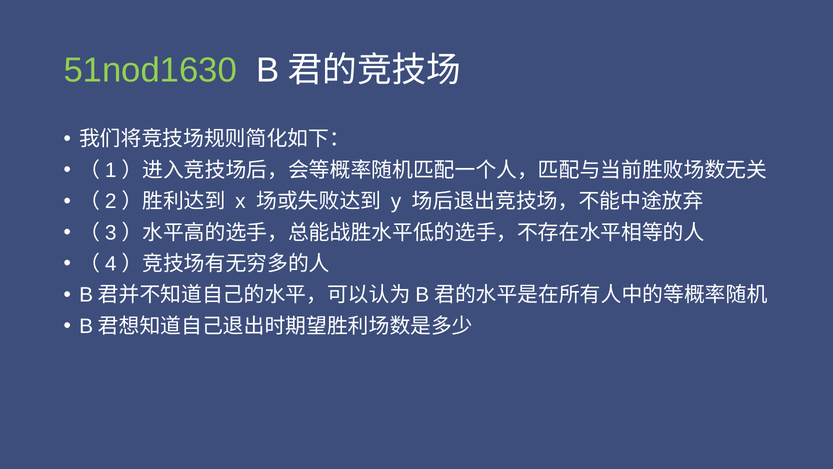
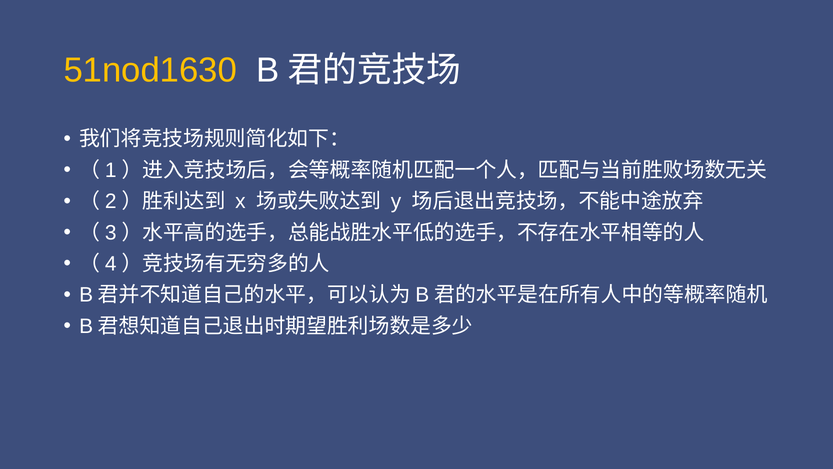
51nod1630 colour: light green -> yellow (150, 70)
